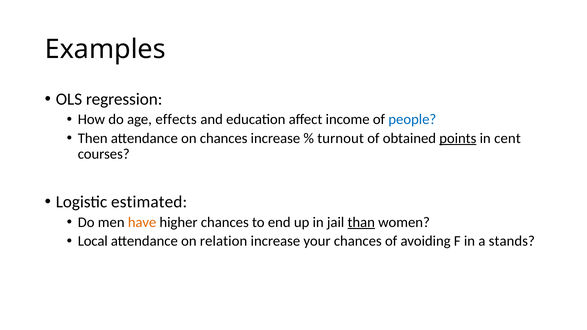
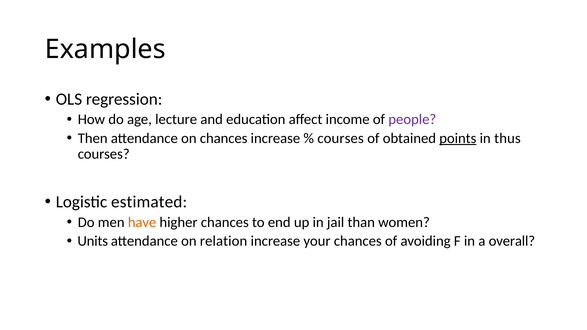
effects: effects -> lecture (176, 119)
people colour: blue -> purple (412, 119)
turnout: turnout -> courses (341, 138)
cent: cent -> thus (507, 138)
than underline: present -> none (361, 222)
Local: Local -> Units (93, 241)
stands: stands -> overall (512, 241)
